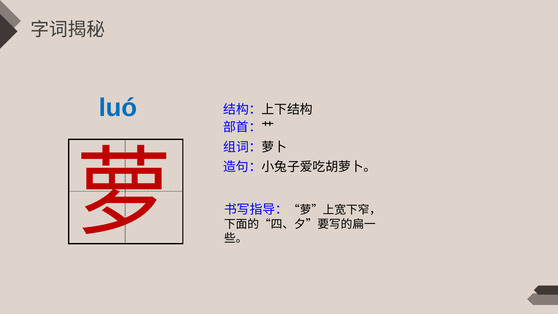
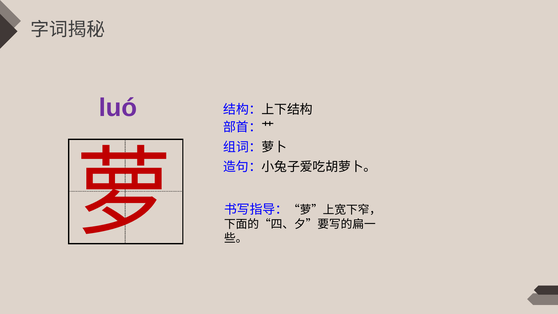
luó colour: blue -> purple (118, 108)
